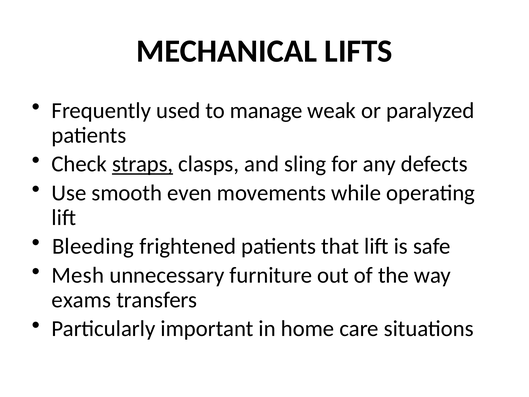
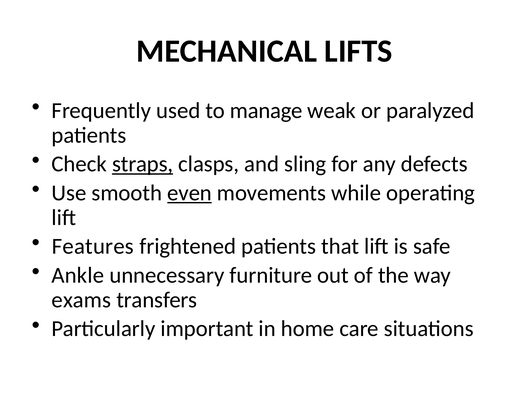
even underline: none -> present (190, 193)
Bleeding: Bleeding -> Features (93, 246)
Mesh: Mesh -> Ankle (78, 275)
